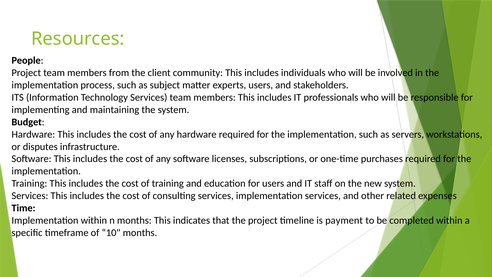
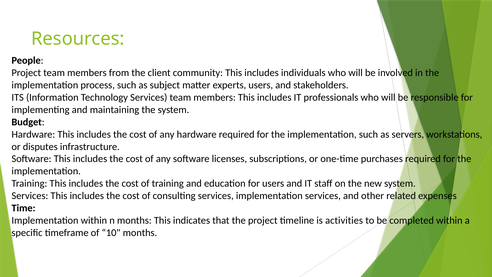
payment: payment -> activities (344, 220)
